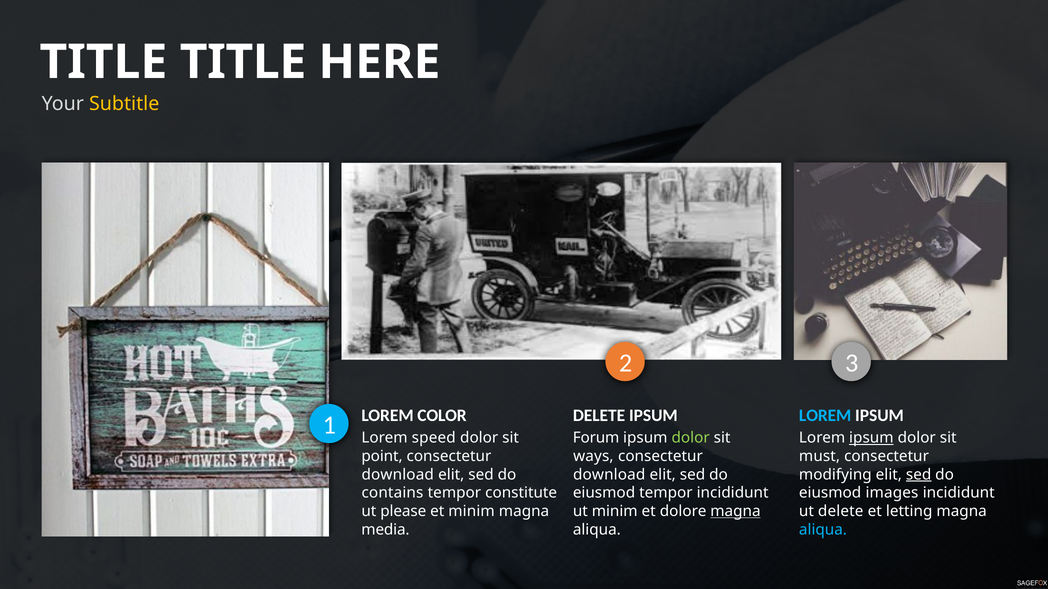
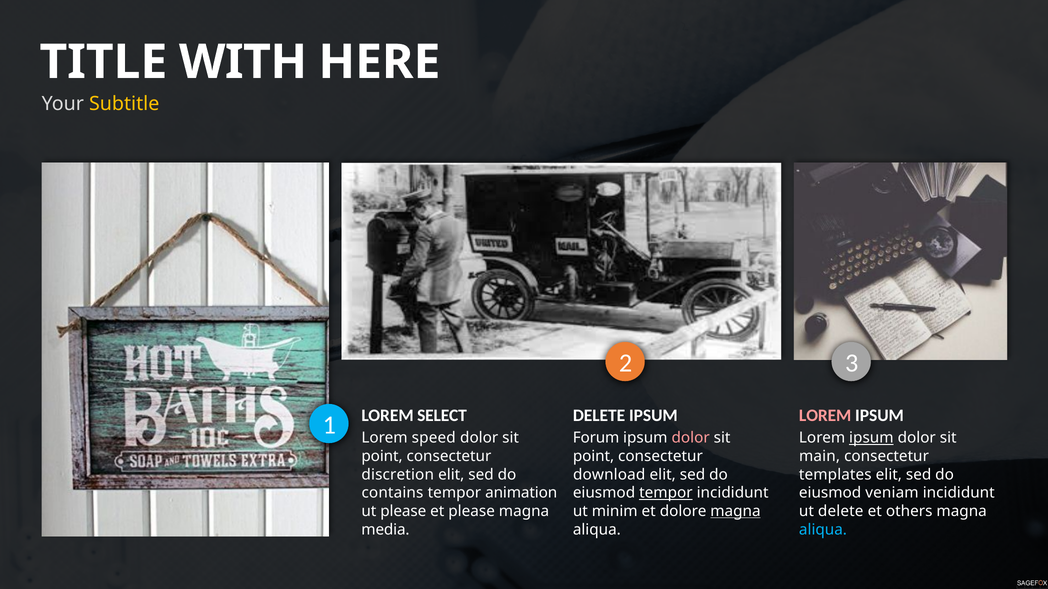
TITLE TITLE: TITLE -> WITH (243, 62)
LOREM colour: light blue -> pink (825, 416)
COLOR: COLOR -> SELECT (442, 416)
dolor colour: light green -> pink (691, 438)
ways: ways -> point (593, 457)
must: must -> main (819, 457)
download: download -> discretion (398, 475)
modifying: modifying -> templates (835, 475)
sed underline: present -> none (919, 475)
constitute: constitute -> animation (521, 493)
tempor underline: none -> present (666, 493)
images: images -> veniam (892, 493)
et minim: minim -> please (472, 512)
letting: letting -> others (909, 512)
